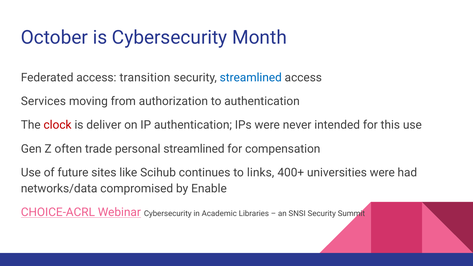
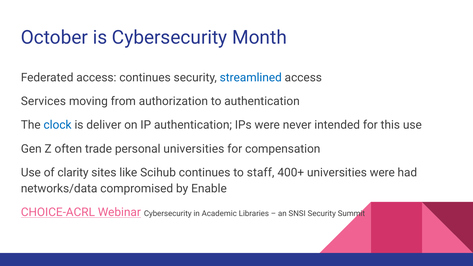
access transition: transition -> continues (145, 77)
clock colour: red -> blue (58, 125)
personal streamlined: streamlined -> universities (194, 149)
future: future -> clarity (73, 173)
links: links -> staff (261, 173)
